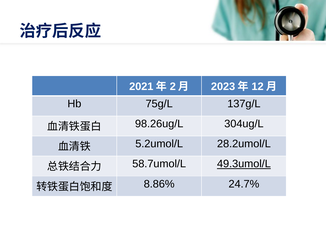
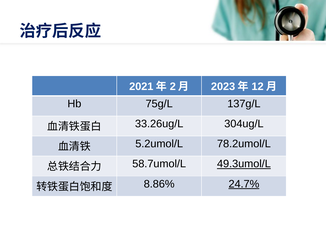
98.26ug/L: 98.26ug/L -> 33.26ug/L (159, 124)
28.2umol/L: 28.2umol/L -> 78.2umol/L (244, 144)
24.7% underline: none -> present (244, 184)
